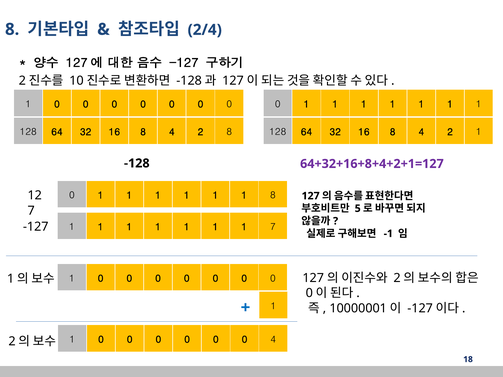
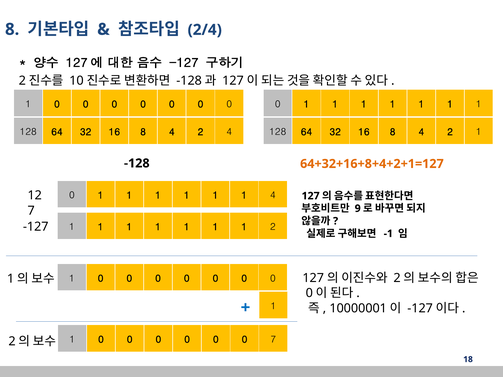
2 8: 8 -> 4 (229, 132)
64+32+16+8+4+2+1=127 colour: purple -> orange (372, 164)
1 8: 8 -> 4 (273, 196)
5: 5 -> 9 (358, 209)
1 7: 7 -> 2 (273, 227)
0 4: 4 -> 7 (273, 340)
